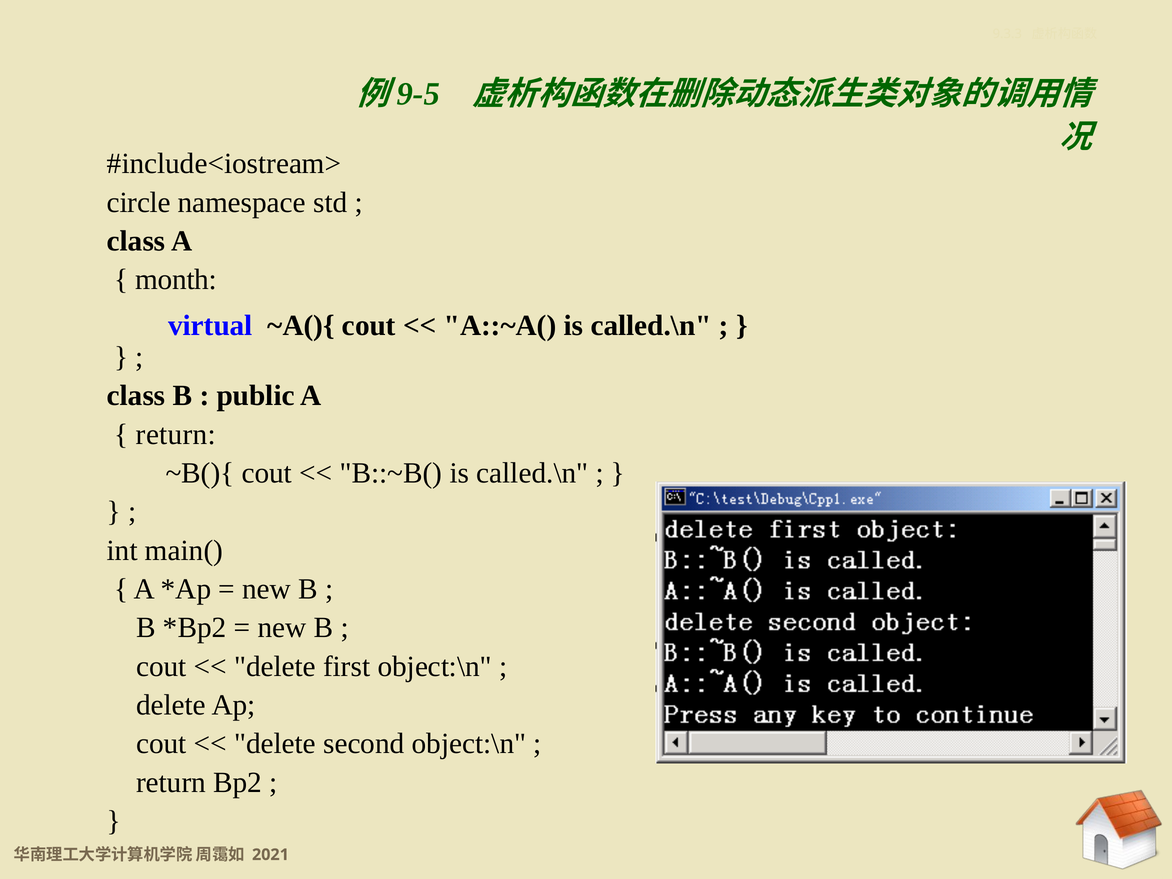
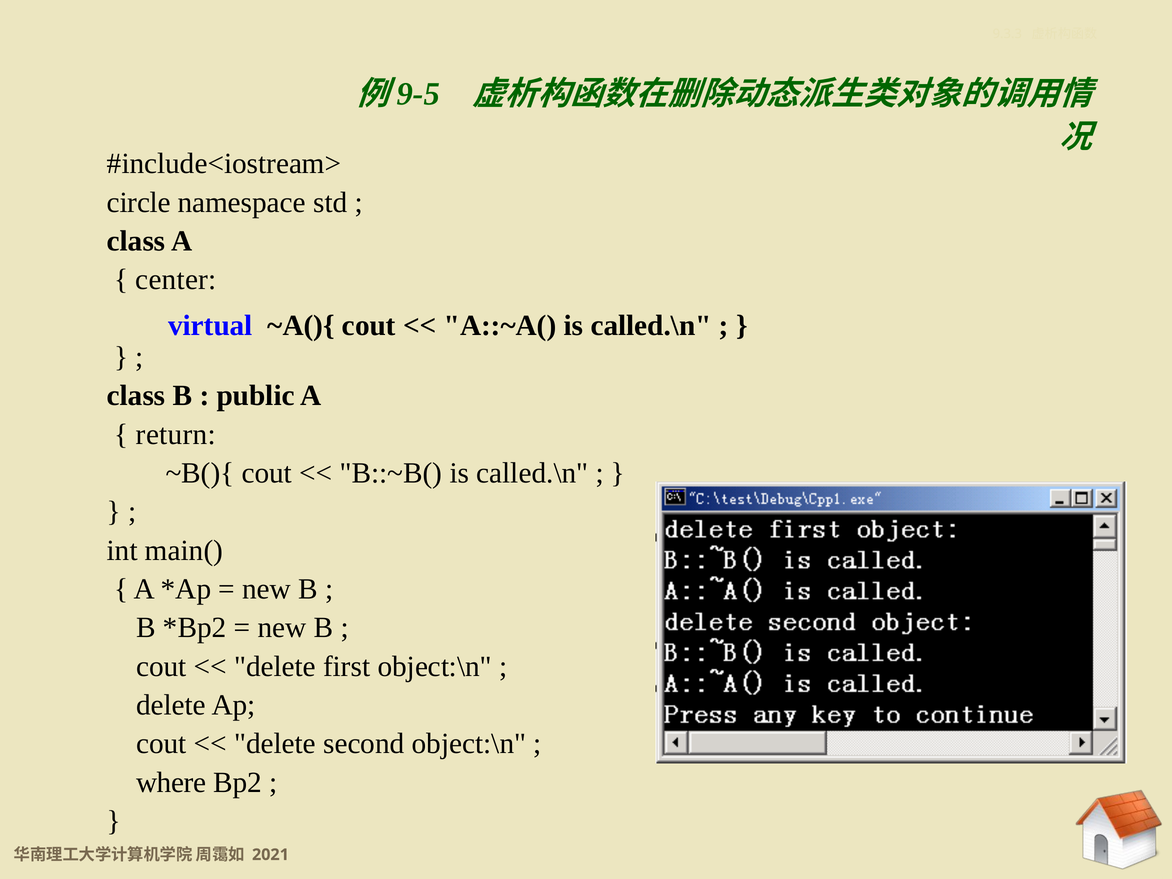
month: month -> center (176, 280)
return: return -> where (171, 782)
